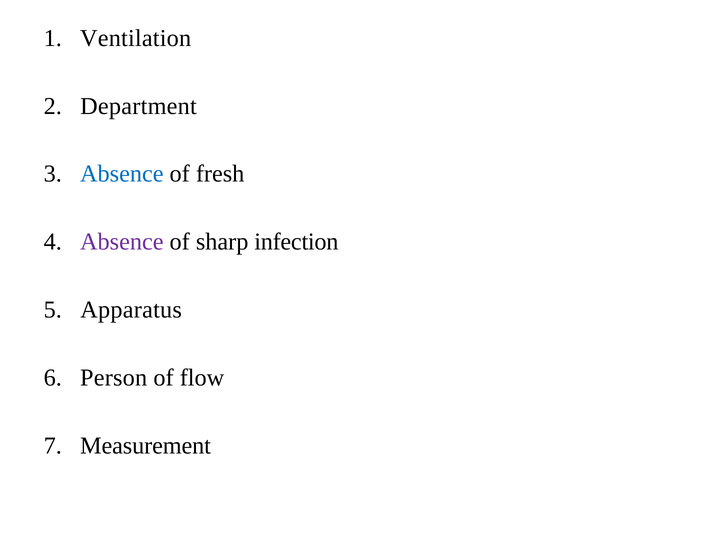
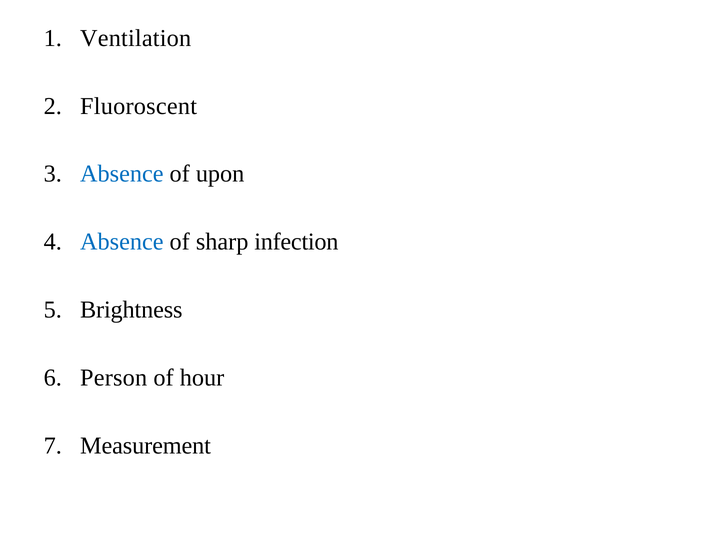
Department: Department -> Fluoroscent (139, 106)
fresh: fresh -> upon (220, 174)
Absence colour: purple -> blue (122, 242)
Apparatus: Apparatus -> Brightness (131, 310)
flow: flow -> hour (202, 378)
